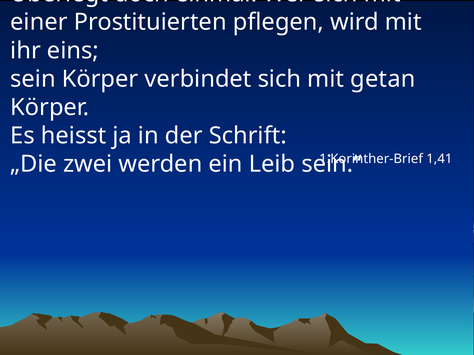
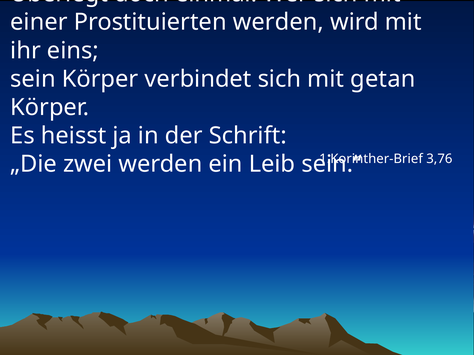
Prostituierten pflegen: pflegen -> werden (278, 22)
1,41: 1,41 -> 3,76 (439, 159)
